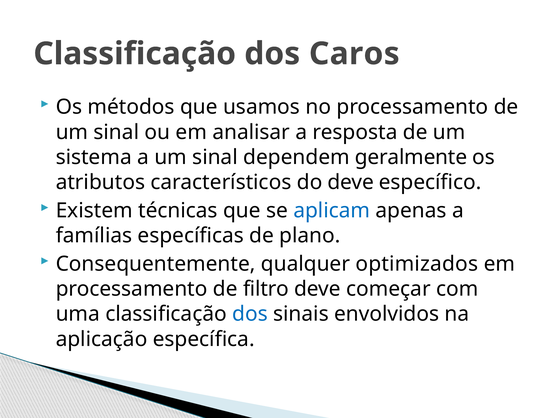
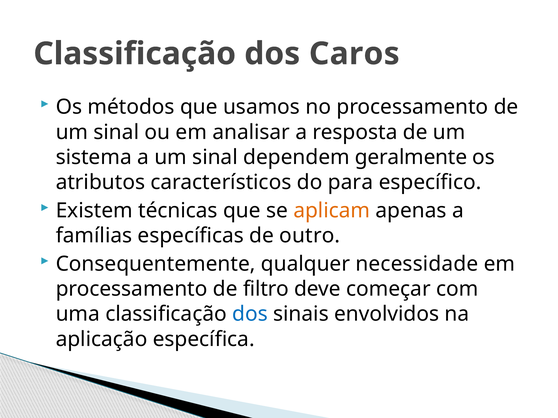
do deve: deve -> para (350, 183)
aplicam colour: blue -> orange (332, 211)
plano: plano -> outro (310, 236)
optimizados: optimizados -> necessidade (417, 264)
